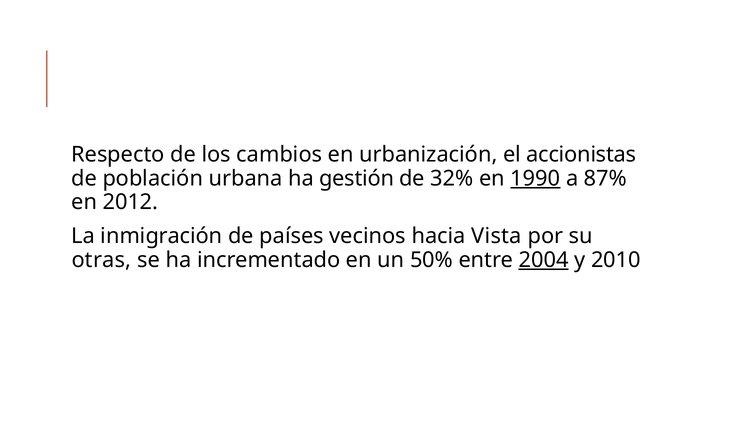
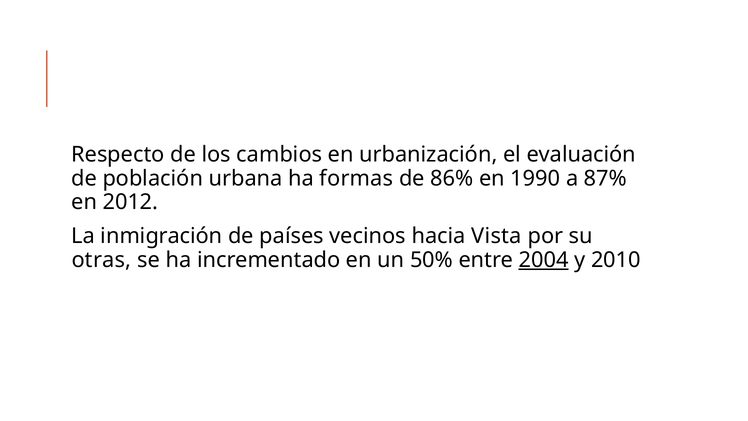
accionistas: accionistas -> evaluación (581, 155)
gestión: gestión -> formas (356, 178)
32%: 32% -> 86% (452, 178)
1990 underline: present -> none (535, 178)
